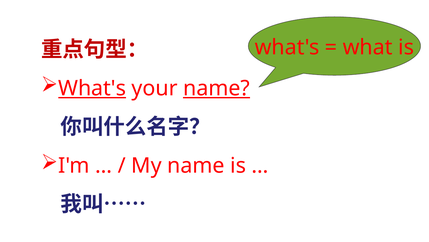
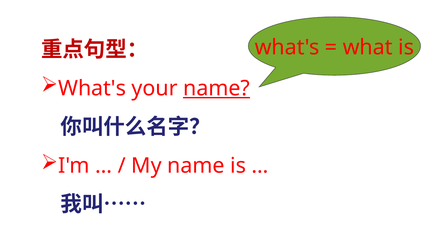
What's underline: present -> none (92, 88)
